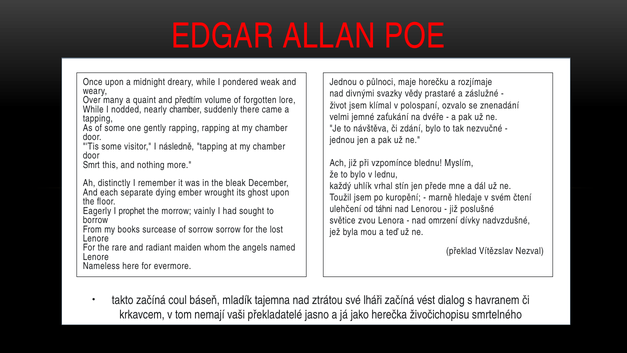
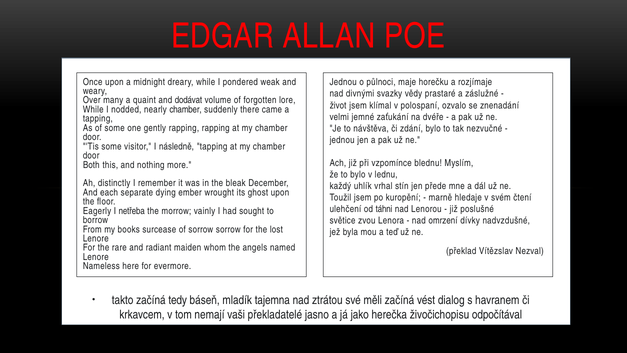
předtím: předtím -> dodávat (188, 100)
Smrt: Smrt -> Both (91, 165)
prophet: prophet -> netřeba (132, 211)
coul: coul -> tedy (178, 300)
lháři: lháři -> měli (373, 300)
smrtelného: smrtelného -> odpočítával (497, 315)
